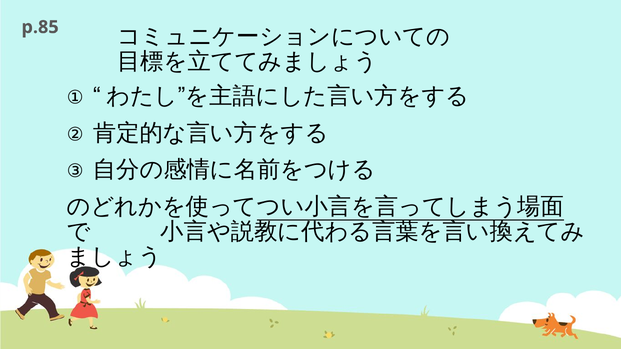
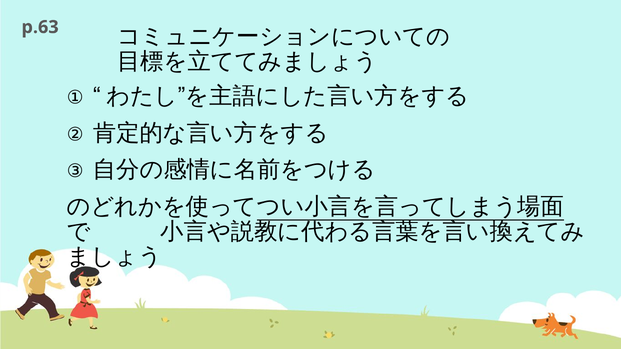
p.85: p.85 -> p.63 (40, 27)
